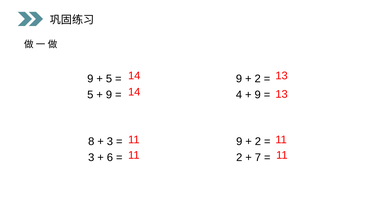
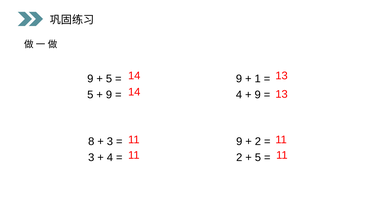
2: 2 -> 1 (258, 79)
6: 6 -> 4 (110, 158)
7: 7 -> 5 (258, 158)
